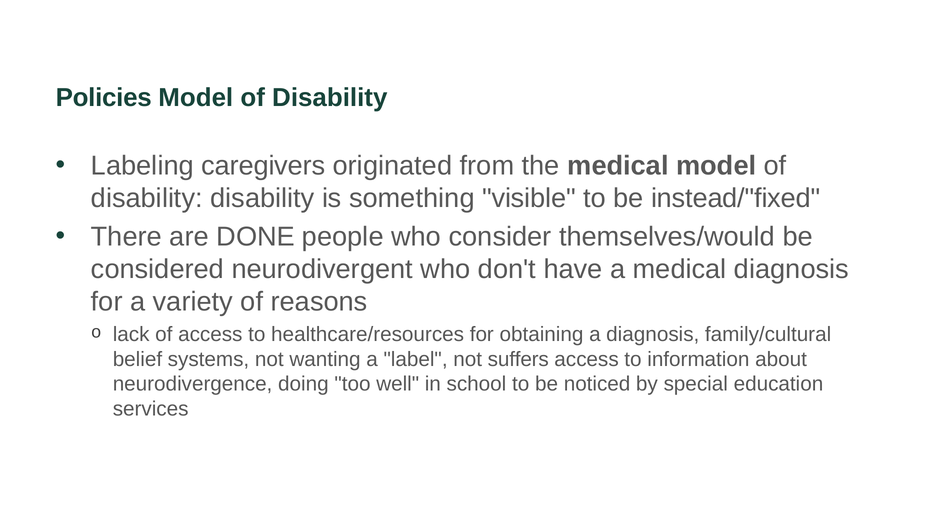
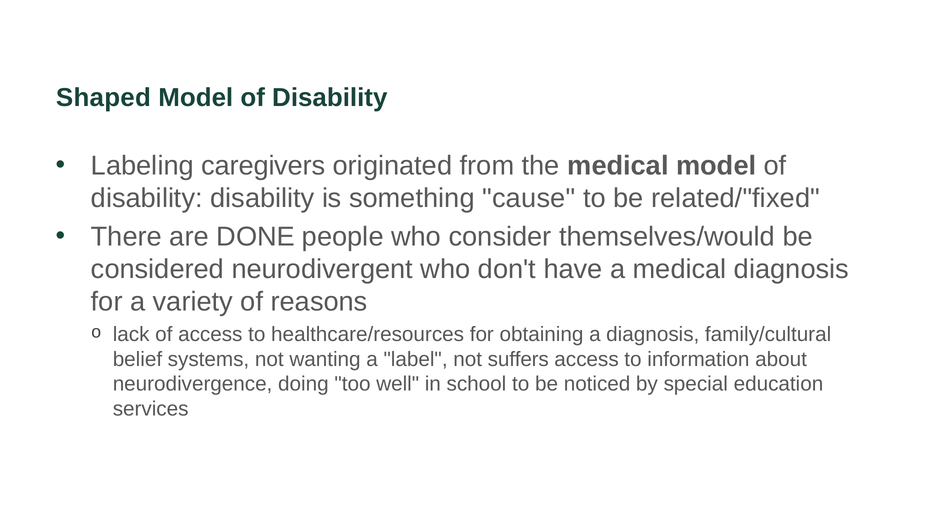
Policies: Policies -> Shaped (103, 97)
visible: visible -> cause (529, 198)
instead/"fixed: instead/"fixed -> related/"fixed (736, 198)
